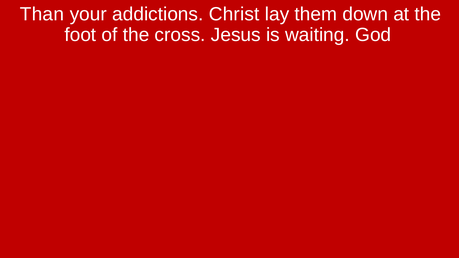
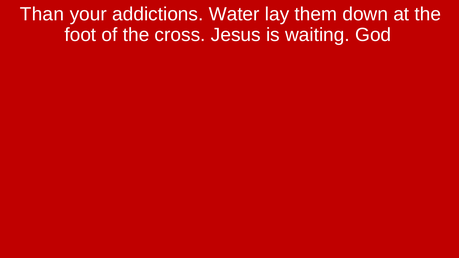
Christ: Christ -> Water (234, 14)
